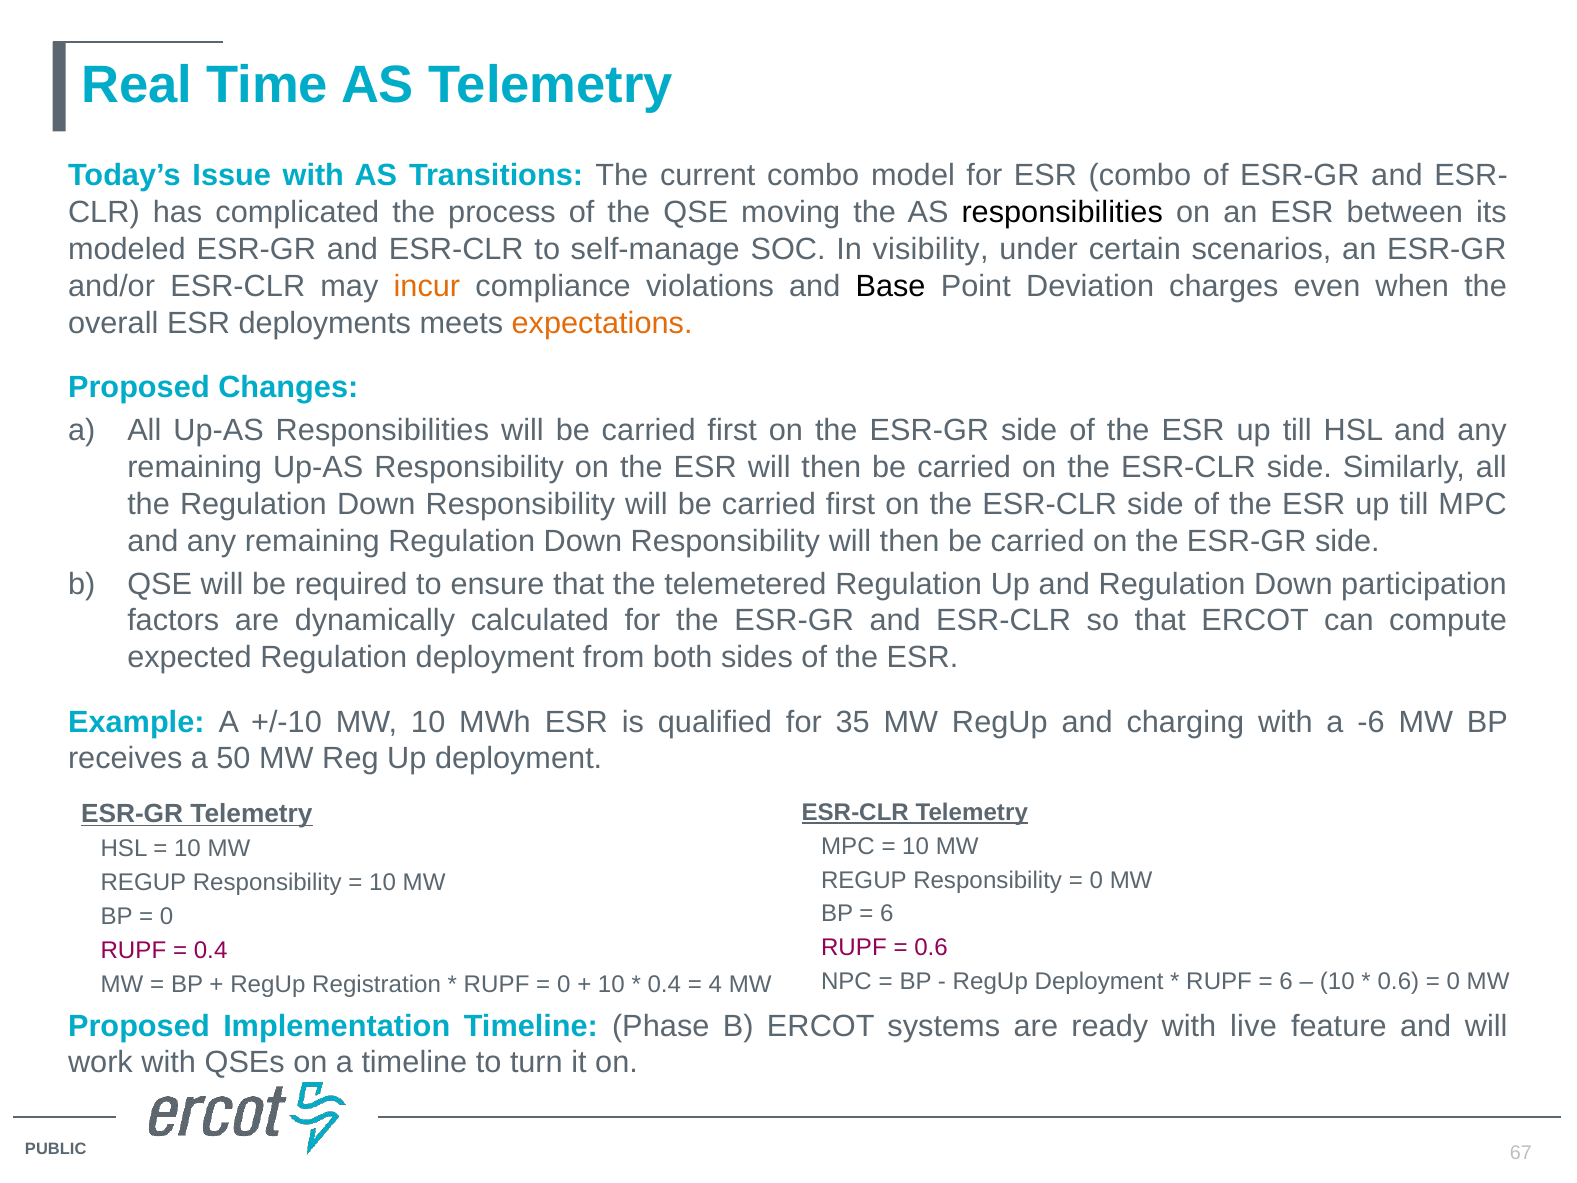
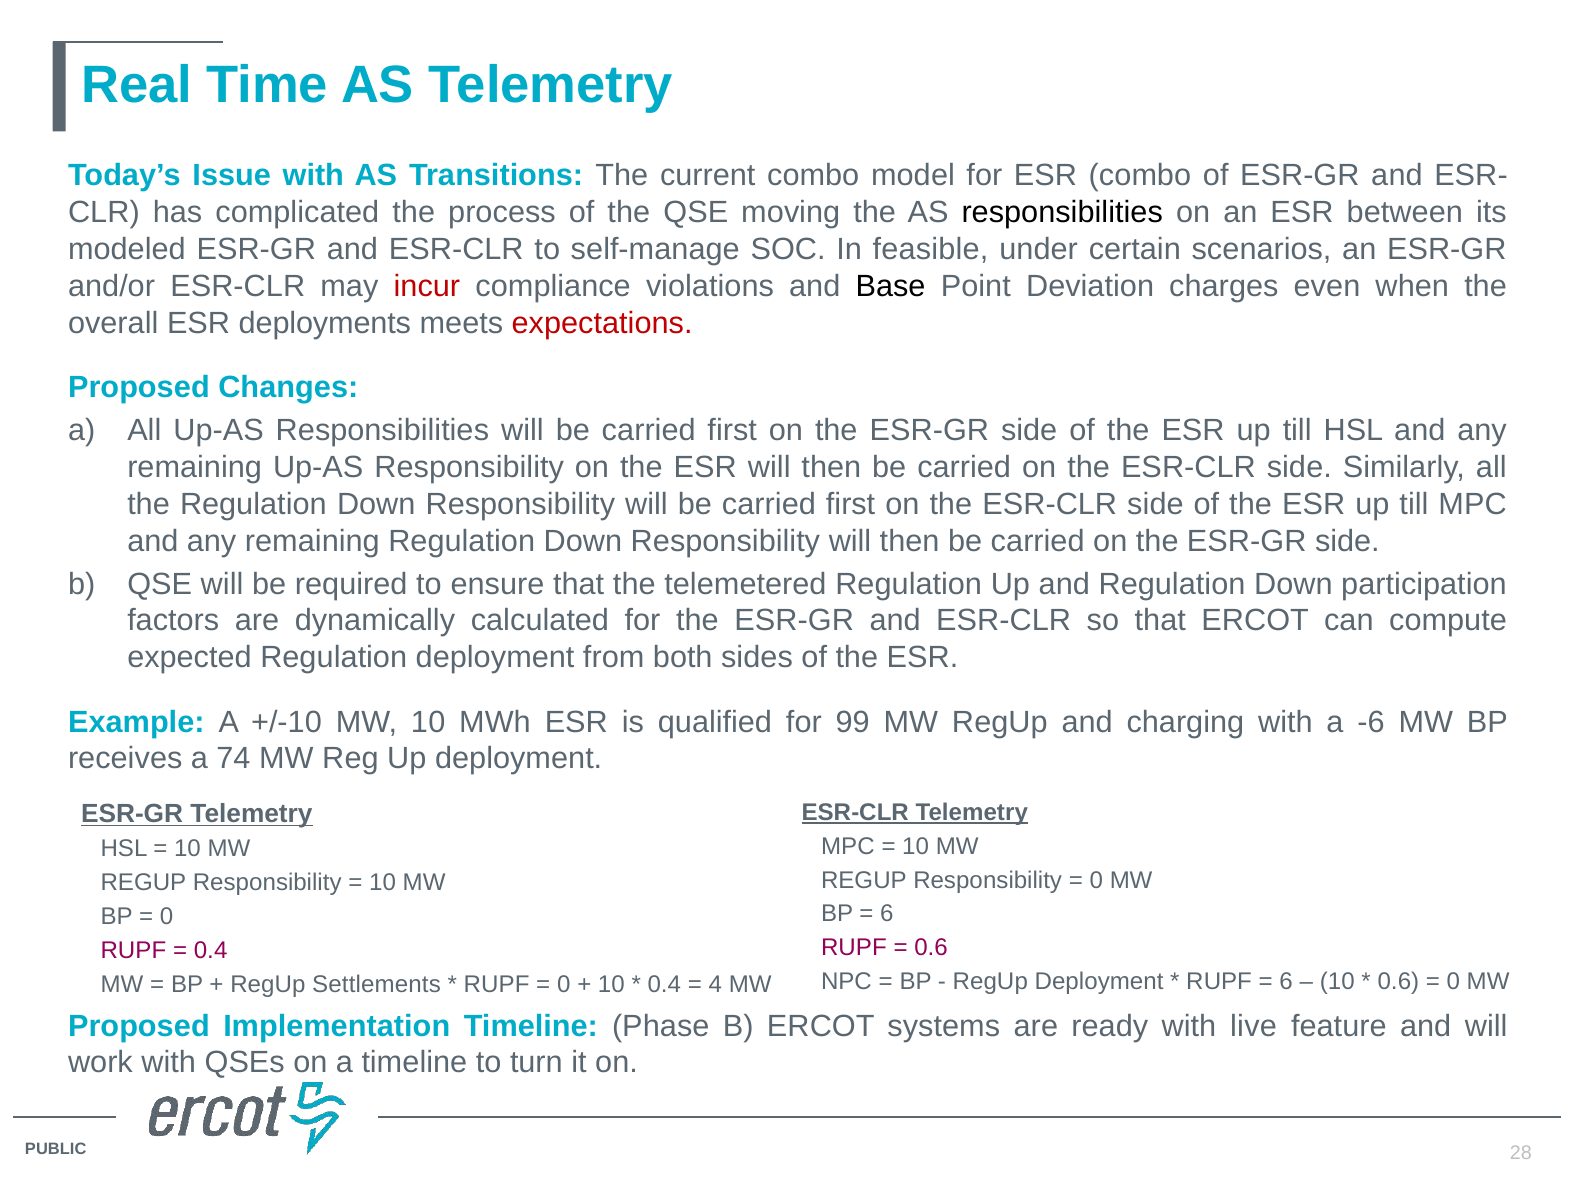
visibility: visibility -> feasible (931, 249)
incur colour: orange -> red (427, 286)
expectations colour: orange -> red (602, 323)
35: 35 -> 99 (853, 722)
50: 50 -> 74 (233, 759)
Registration: Registration -> Settlements (377, 984)
67: 67 -> 28 (1521, 1153)
